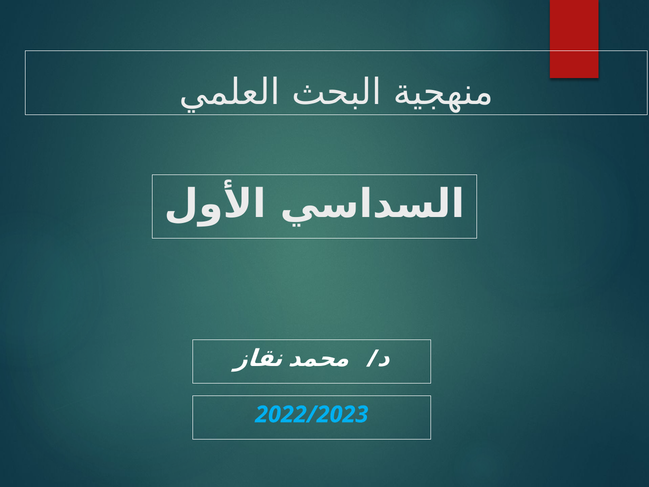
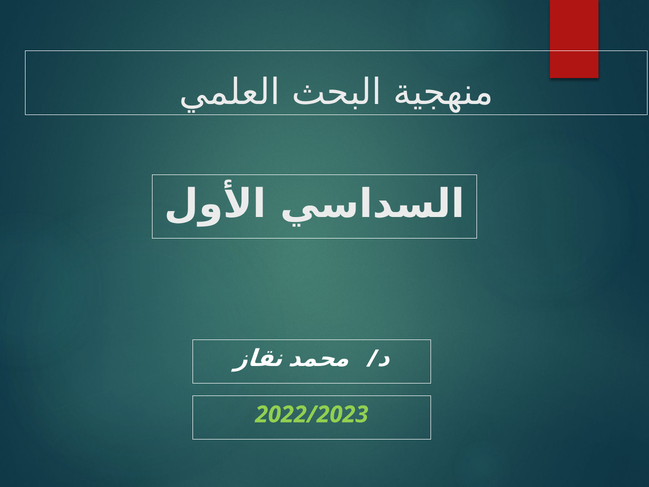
2022/2023 colour: light blue -> light green (312, 414)
